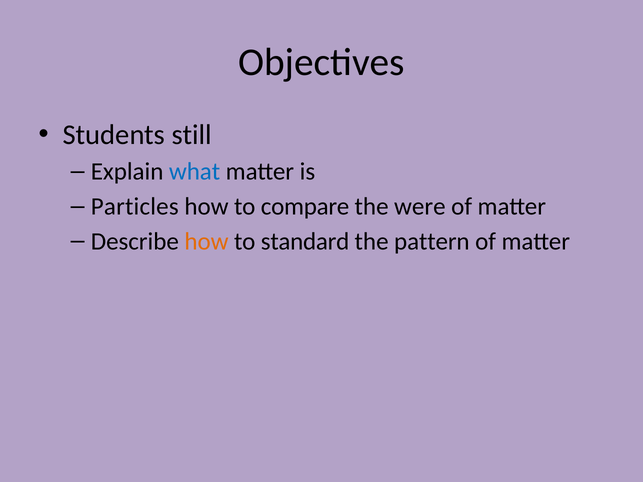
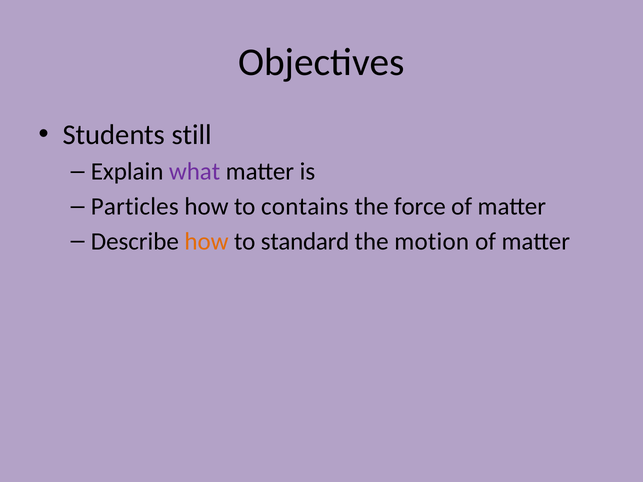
what colour: blue -> purple (195, 172)
compare: compare -> contains (305, 207)
were: were -> force (420, 207)
pattern: pattern -> motion (432, 242)
